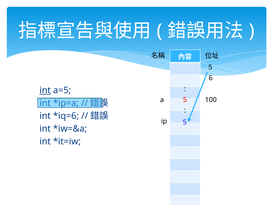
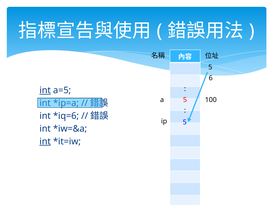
int underline: none -> present (45, 141)
